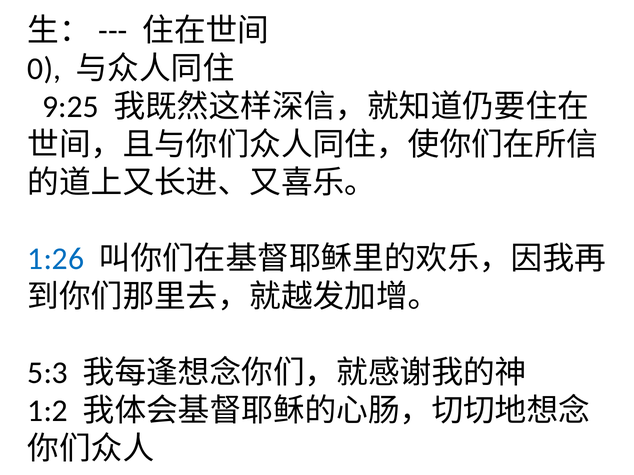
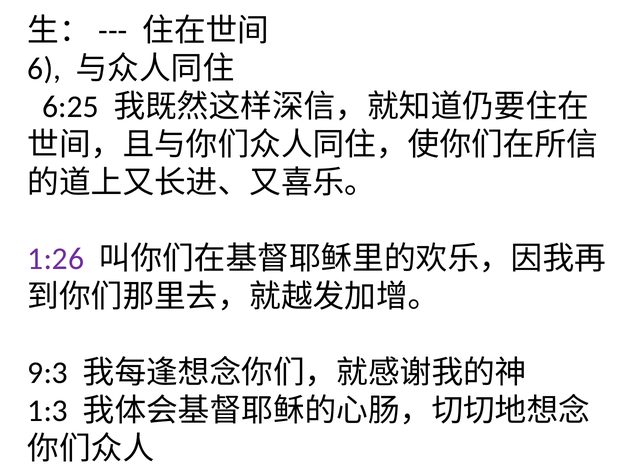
0: 0 -> 6 (44, 69)
9:25: 9:25 -> 6:25 (70, 107)
1:26 colour: blue -> purple (56, 259)
5:3: 5:3 -> 9:3 (48, 373)
1:2: 1:2 -> 1:3 (48, 411)
